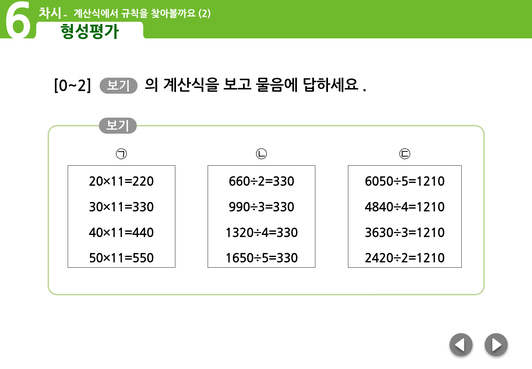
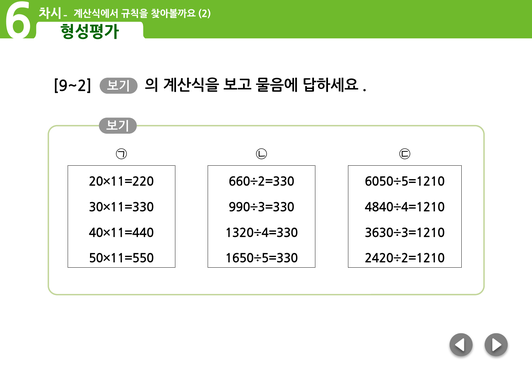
0~2: 0~2 -> 9~2 (73, 86)
